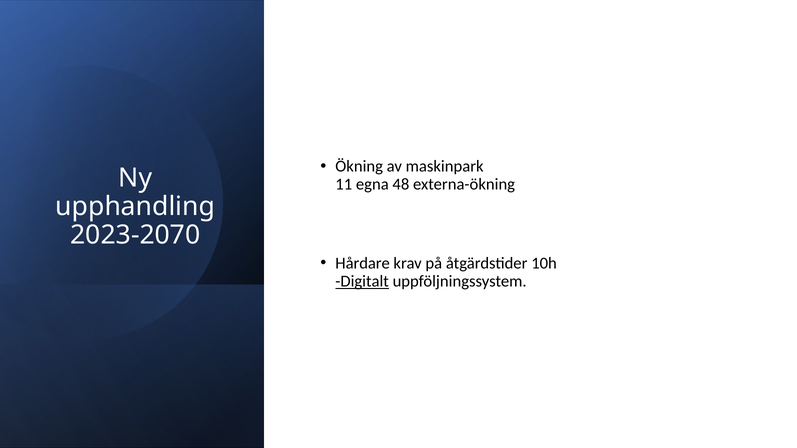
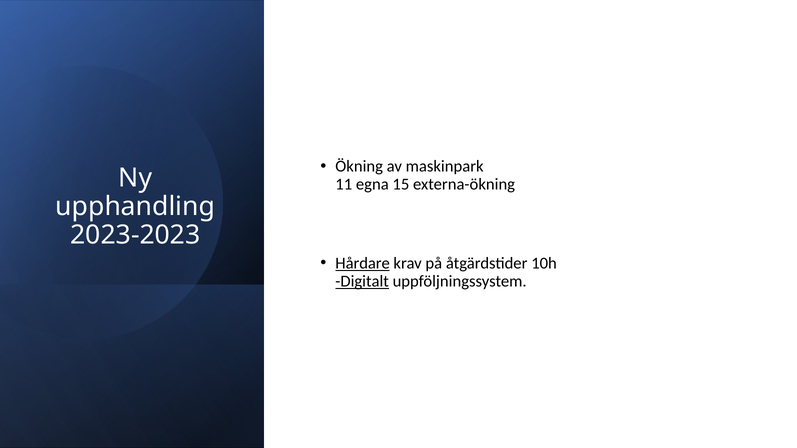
48: 48 -> 15 (401, 185)
2023-2070: 2023-2070 -> 2023-2023 (135, 235)
Hårdare underline: none -> present (363, 263)
